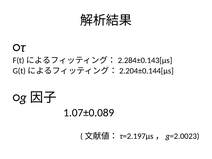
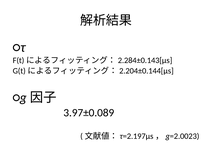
1.07±0.089: 1.07±0.089 -> 3.97±0.089 (89, 113)
